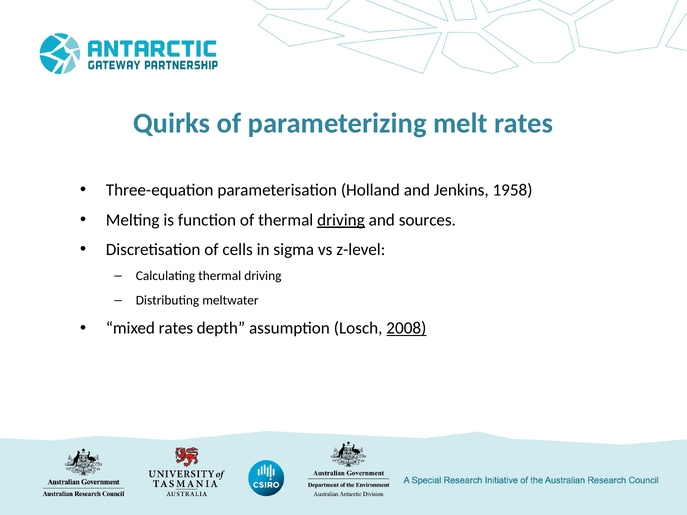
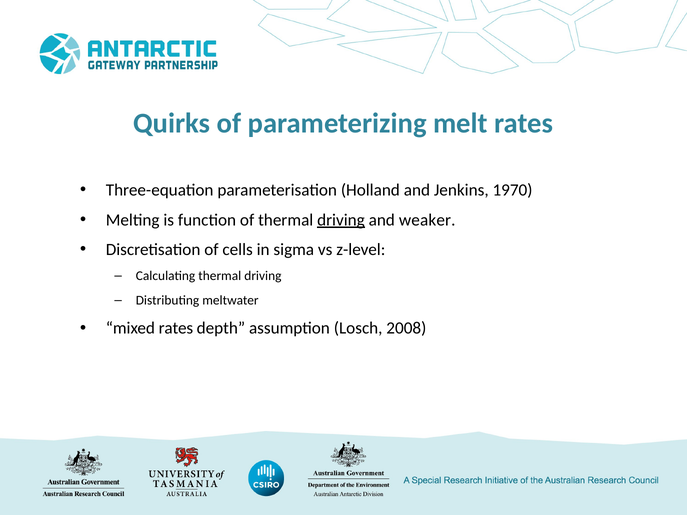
1958: 1958 -> 1970 (513, 190)
sources: sources -> weaker (427, 220)
2008 underline: present -> none (406, 328)
